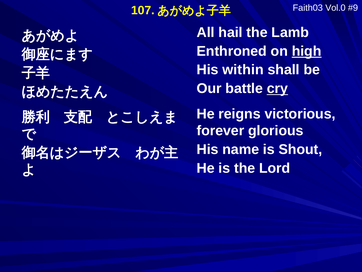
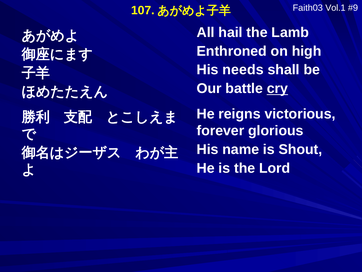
Vol.0: Vol.0 -> Vol.1 (335, 8)
high underline: present -> none (307, 51)
within: within -> needs (243, 70)
